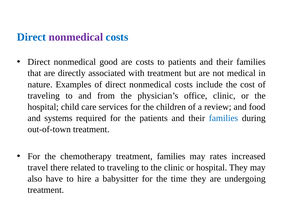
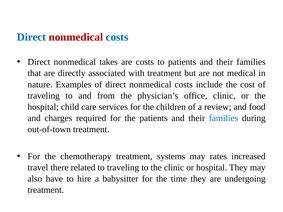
nonmedical colour: purple -> red (76, 37)
good: good -> takes (109, 62)
systems: systems -> charges (58, 118)
treatment families: families -> systems (171, 156)
